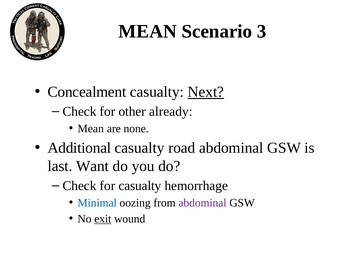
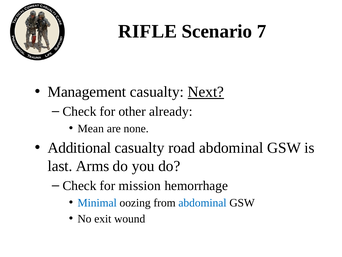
MEAN: MEAN -> RIFLE (148, 31)
3: 3 -> 7 (262, 31)
Concealment: Concealment -> Management (87, 92)
Want: Want -> Arms (93, 166)
for casualty: casualty -> mission (140, 185)
abdominal colour: purple -> blue (202, 202)
exit underline: present -> none (103, 218)
